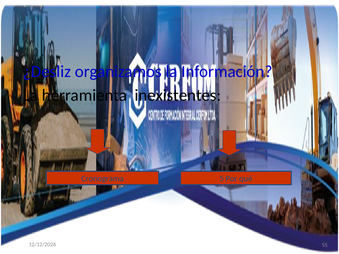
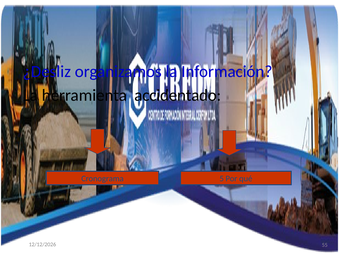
inexistentes: inexistentes -> accidentado (178, 95)
